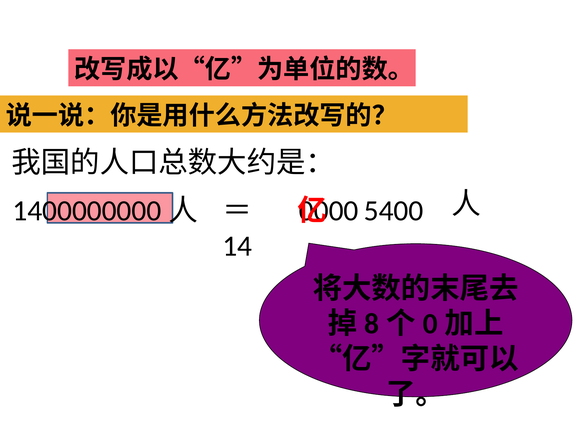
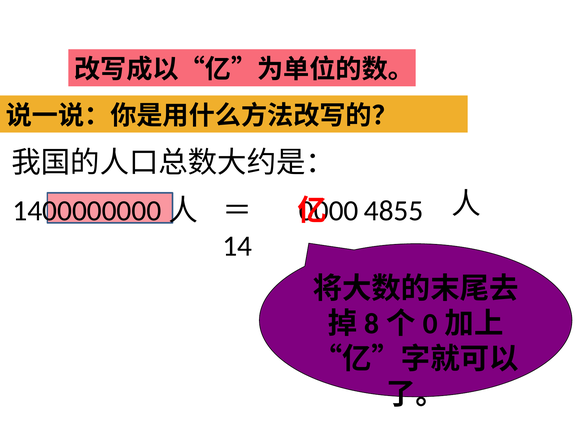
5400: 5400 -> 4855 (394, 211)
